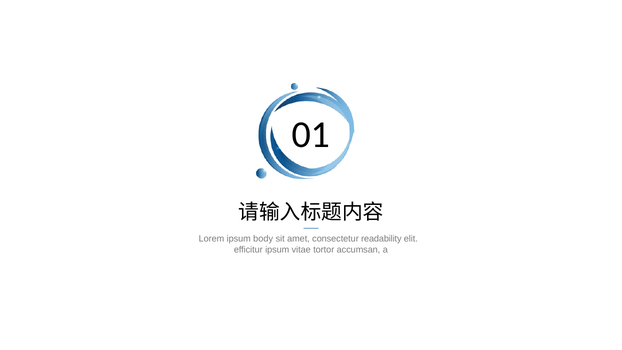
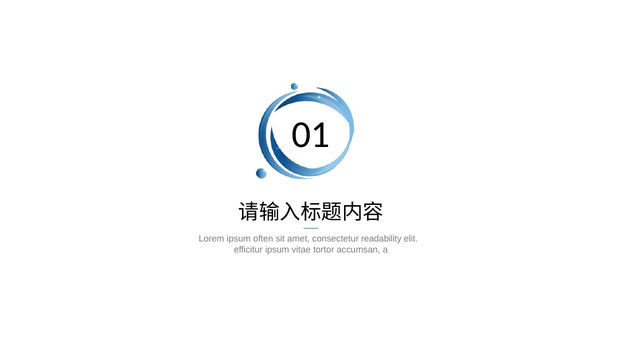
body: body -> often (263, 239)
